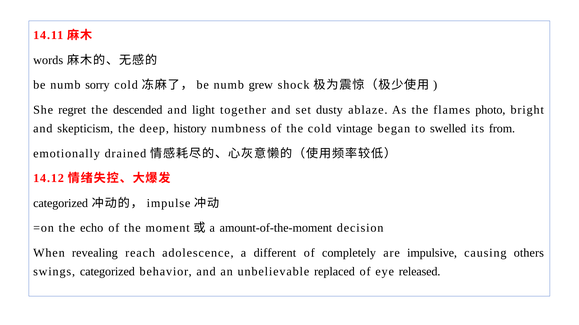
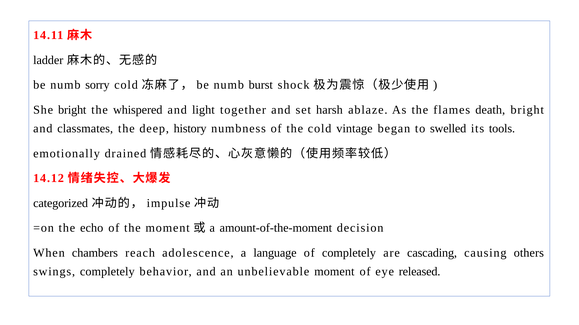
words: words -> ladder (48, 60)
grew: grew -> burst (261, 85)
She regret: regret -> bright (72, 110)
descended: descended -> whispered (138, 110)
dusty: dusty -> harsh (329, 110)
photo: photo -> death (490, 110)
skepticism: skepticism -> classmates (85, 129)
from: from -> tools (502, 129)
revealing: revealing -> chambers (95, 253)
different: different -> language (275, 253)
impulsive: impulsive -> cascading (432, 253)
swings categorized: categorized -> completely (107, 272)
unbelievable replaced: replaced -> moment (334, 272)
